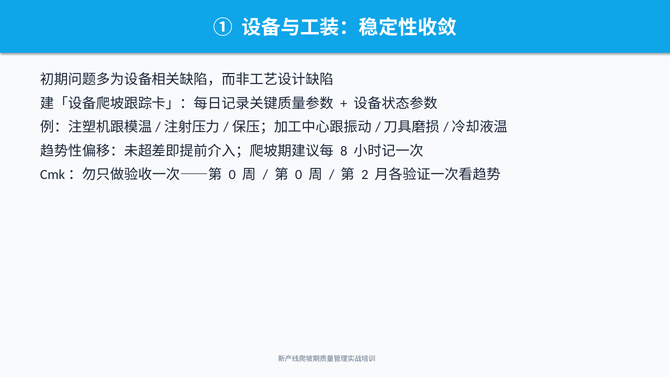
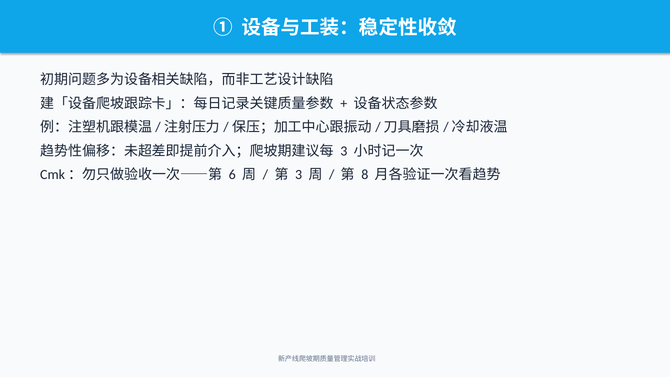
8: 8 -> 3 (344, 151)
0: 0 -> 6 (232, 175)
0: 0 -> 3 (299, 175)
2: 2 -> 8 (365, 175)
